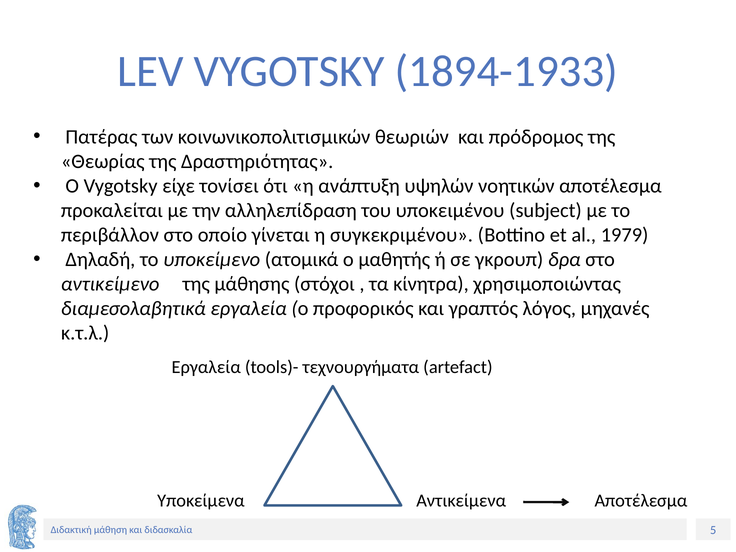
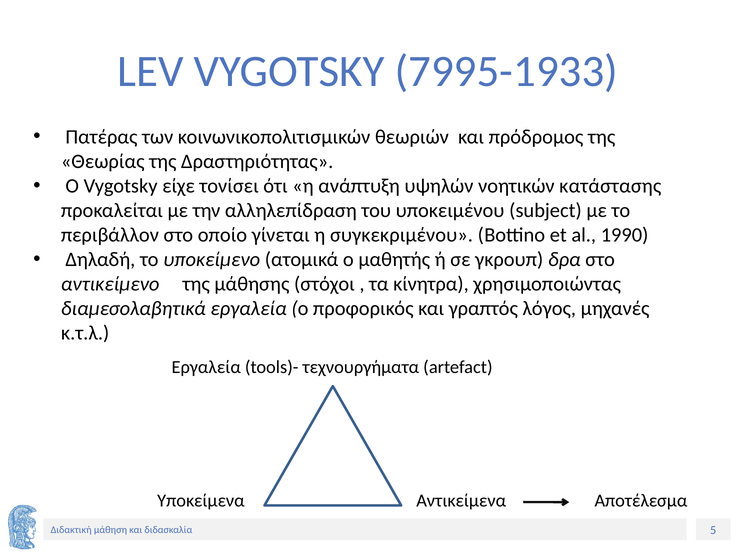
1894-1933: 1894-1933 -> 7995-1933 (506, 71)
νοητικών αποτέλεσμα: αποτέλεσμα -> κατάστασης (610, 186)
1979: 1979 -> 1990 (625, 235)
